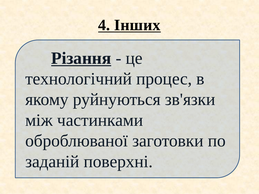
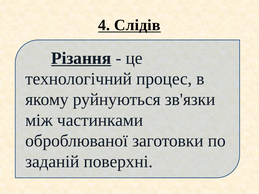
Інших: Інших -> Слідів (137, 25)
